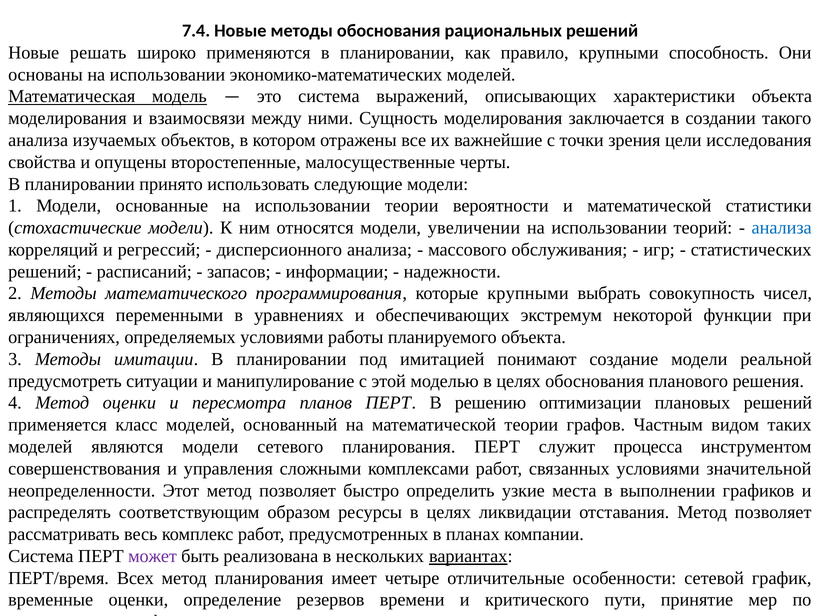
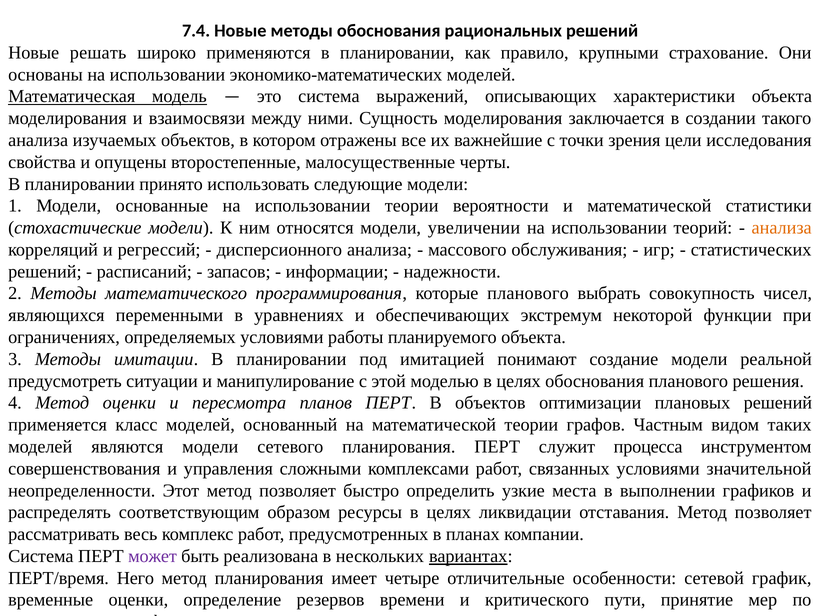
способность: способность -> страхование (719, 53)
анализа colour: blue -> orange (782, 228)
которые крупными: крупными -> планового (528, 293)
В решению: решению -> объектов (490, 403)
Всех: Всех -> Него (135, 578)
